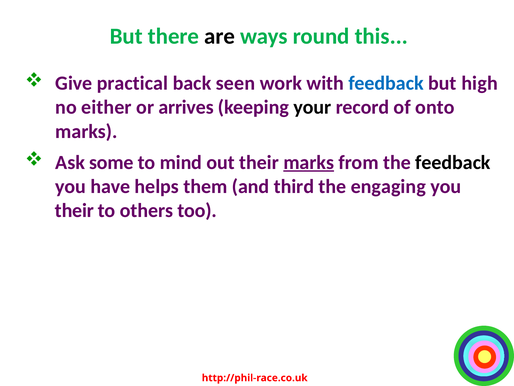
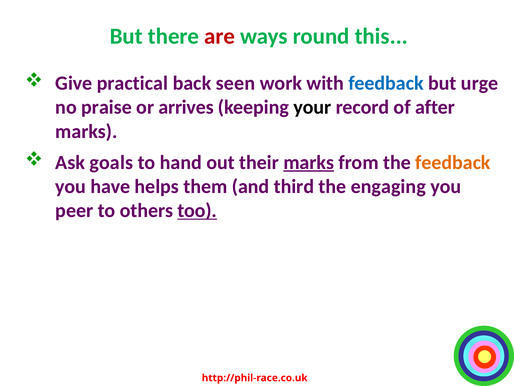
are colour: black -> red (220, 36)
high: high -> urge (480, 83)
either: either -> praise (107, 107)
onto: onto -> after (435, 107)
some: some -> goals (111, 162)
mind: mind -> hand (181, 162)
feedback colour: black -> orange (453, 162)
their: their -> peer (74, 210)
too underline: none -> present (197, 210)
